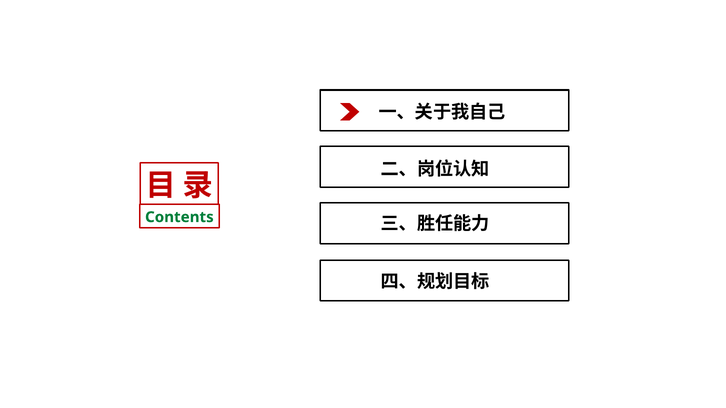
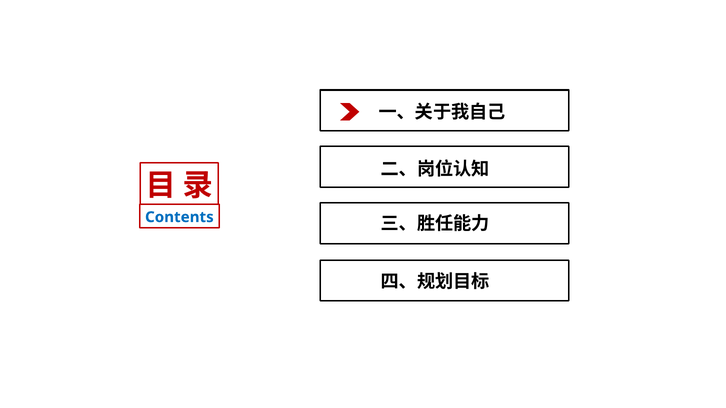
Contents colour: green -> blue (179, 217)
